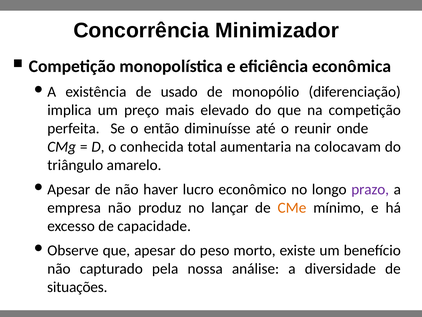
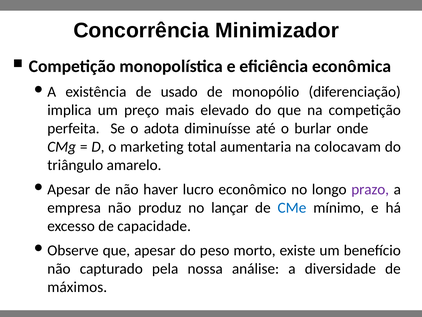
então: então -> adota (161, 128)
reunir: reunir -> burlar (313, 128)
conhecida: conhecida -> marketing (152, 147)
CMe colour: orange -> blue (292, 208)
situações: situações -> máximos (77, 287)
